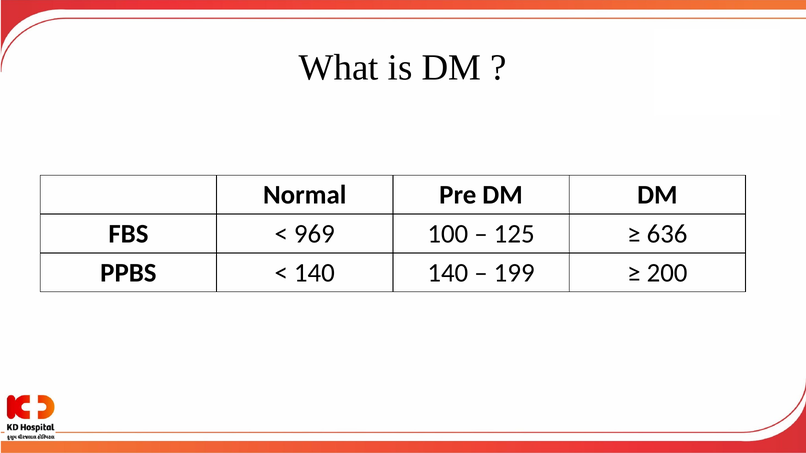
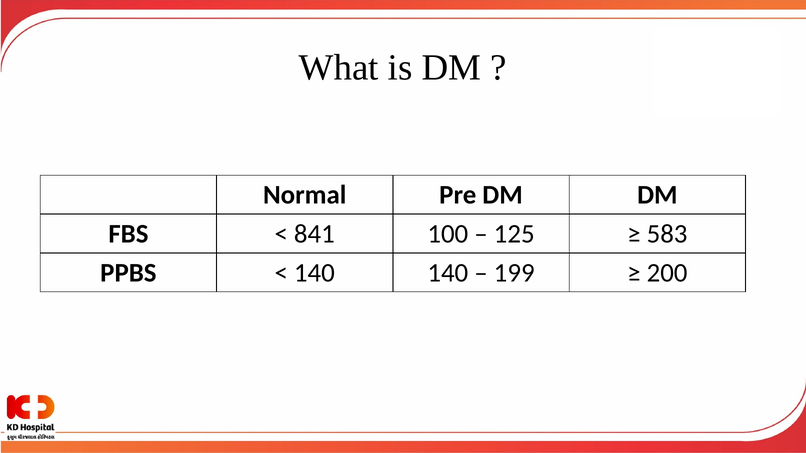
969: 969 -> 841 (314, 234)
636: 636 -> 583 (667, 234)
